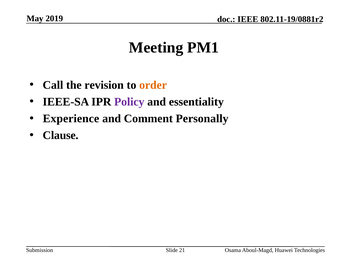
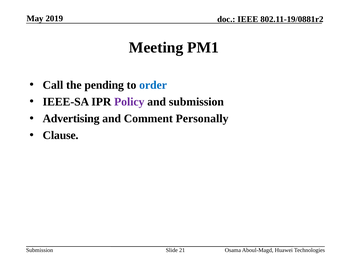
revision: revision -> pending (104, 85)
order colour: orange -> blue (153, 85)
and essentiality: essentiality -> submission (196, 102)
Experience: Experience -> Advertising (71, 119)
